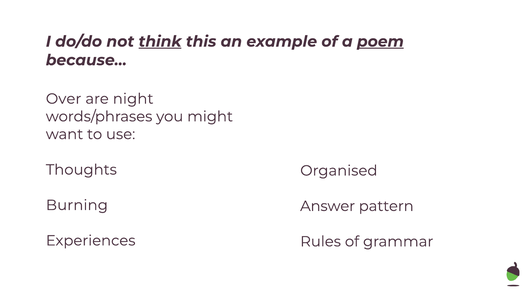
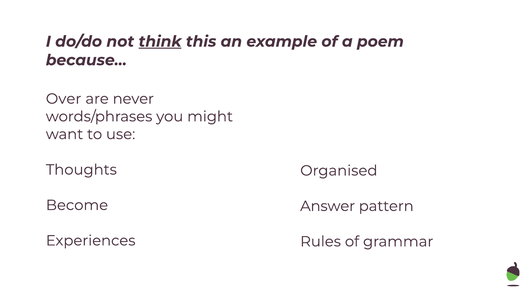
poem underline: present -> none (380, 42)
night: night -> never (133, 99)
Burning: Burning -> Become (77, 205)
